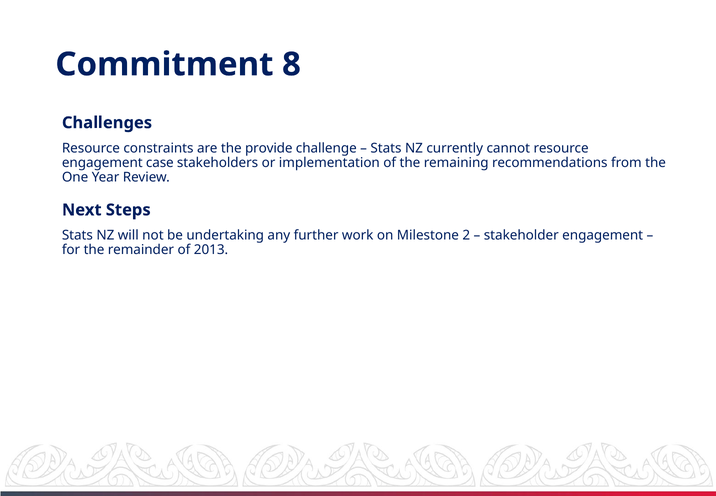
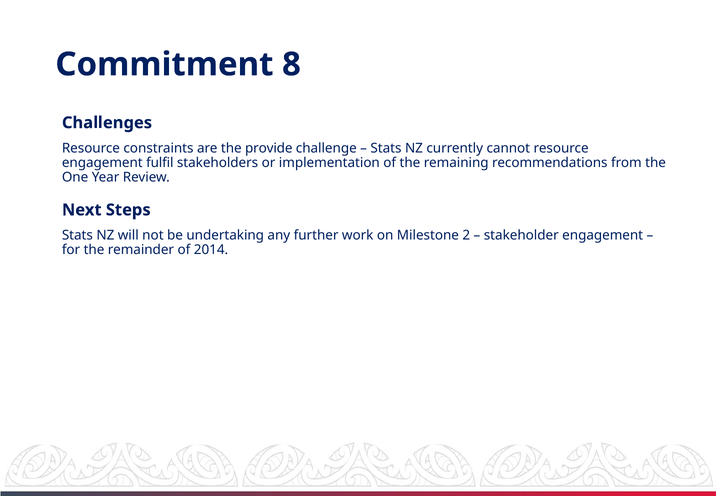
case: case -> fulfil (160, 163)
2013: 2013 -> 2014 (211, 250)
